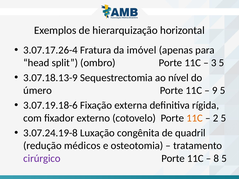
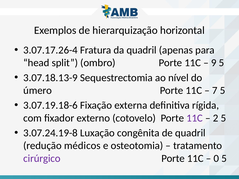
da imóvel: imóvel -> quadril (142, 50)
3: 3 -> 9 (214, 63)
9: 9 -> 7 (215, 91)
11C colour: orange -> purple (195, 118)
8: 8 -> 0 (216, 159)
